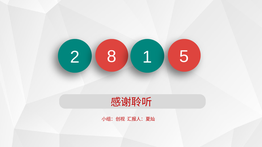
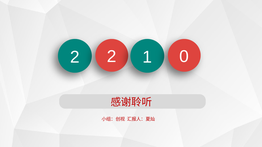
2 8: 8 -> 2 (112, 57)
5: 5 -> 0 (184, 57)
